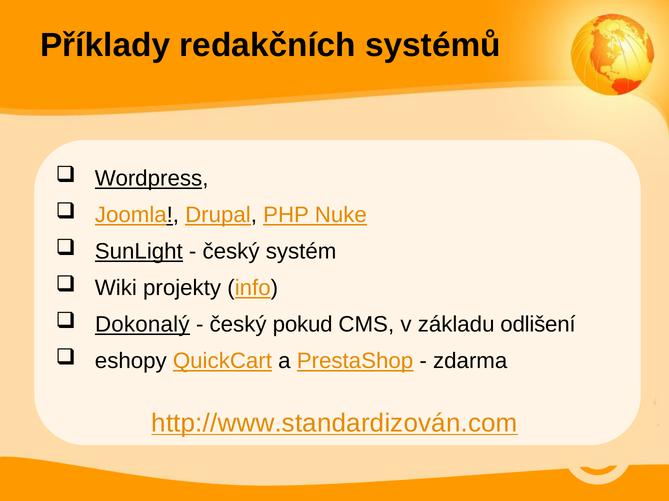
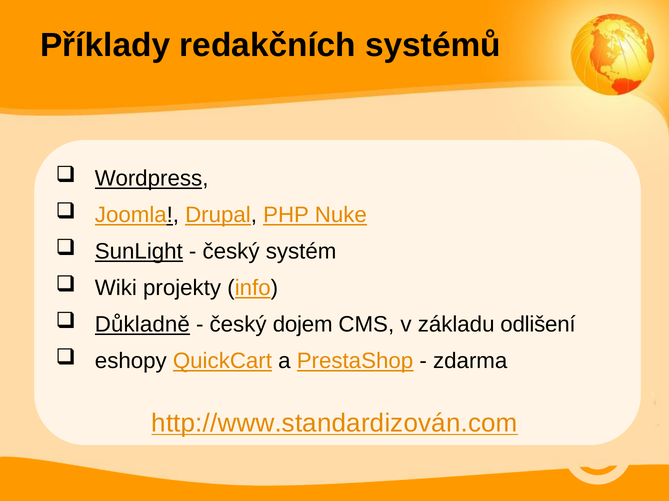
Dokonalý: Dokonalý -> Důkladně (142, 325)
pokud: pokud -> dojem (303, 325)
